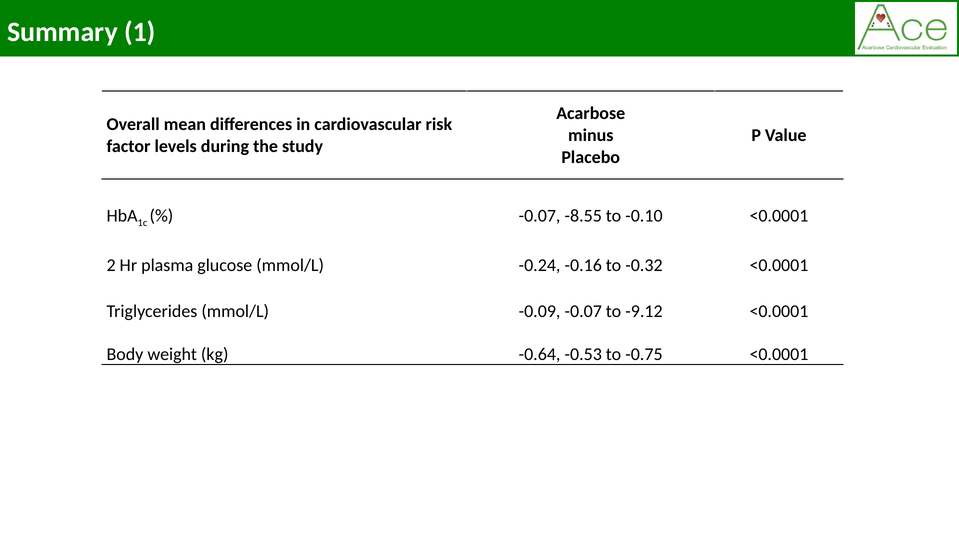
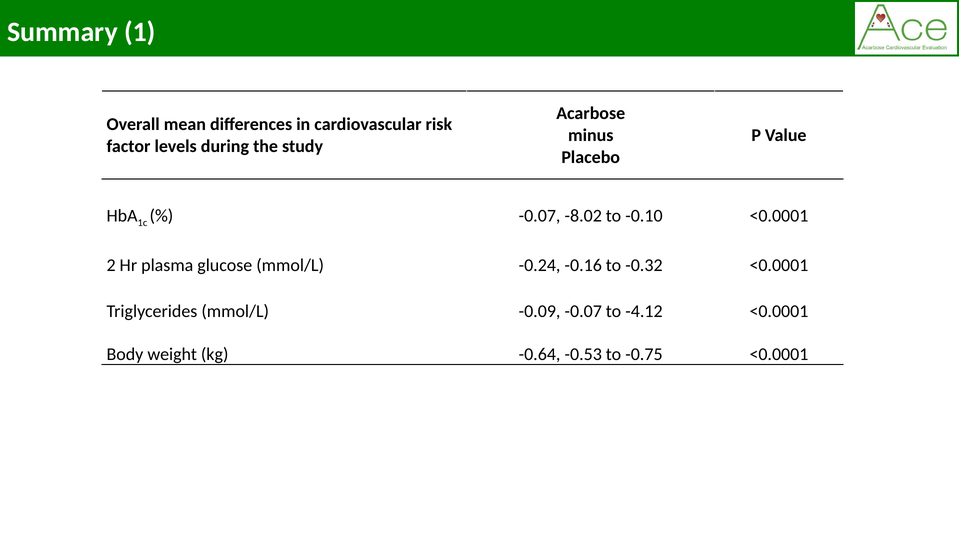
-8.55: -8.55 -> -8.02 (583, 216)
-9.12: -9.12 -> -4.12 (644, 312)
